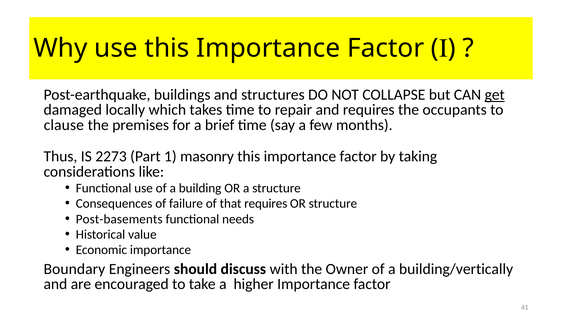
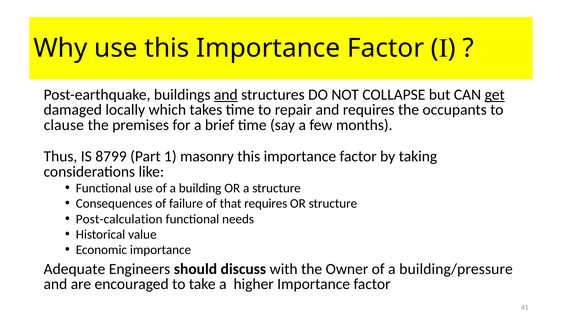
and underline: none -> present (226, 95)
2273: 2273 -> 8799 (111, 156)
Post-basements: Post-basements -> Post-calculation (119, 219)
Boundary: Boundary -> Adequate (74, 269)
building/vertically: building/vertically -> building/pressure (456, 269)
